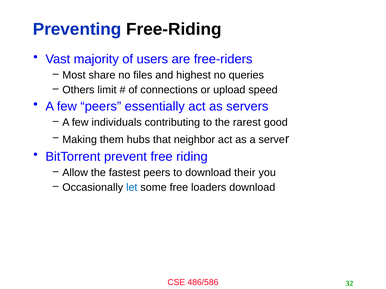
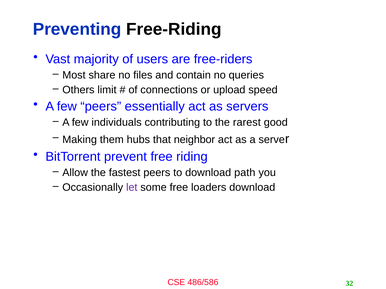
highest: highest -> contain (194, 75)
their: their -> path (245, 173)
let colour: blue -> purple (132, 188)
